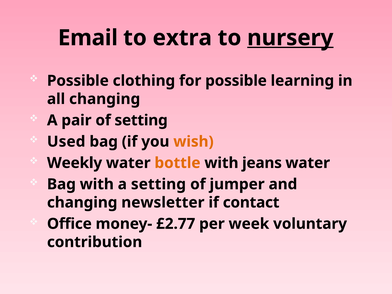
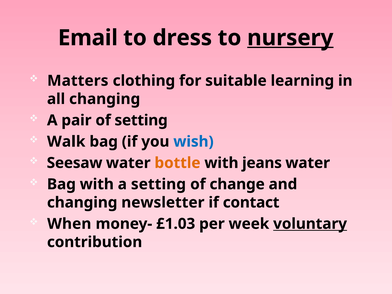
extra: extra -> dress (182, 38)
Possible: Possible -> Matters (78, 81)
for possible: possible -> suitable (236, 81)
Used: Used -> Walk (66, 142)
wish colour: orange -> blue (194, 142)
Weekly: Weekly -> Seesaw (75, 163)
jumper: jumper -> change (237, 184)
Office: Office -> When (69, 224)
£2.77: £2.77 -> £1.03 (176, 224)
voluntary underline: none -> present (310, 224)
